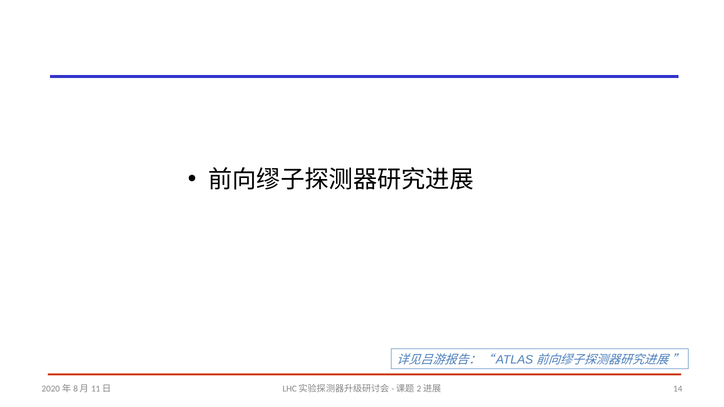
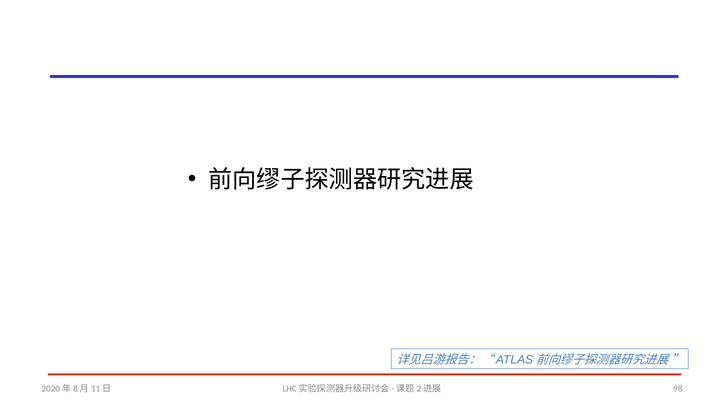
14: 14 -> 98 (678, 389)
